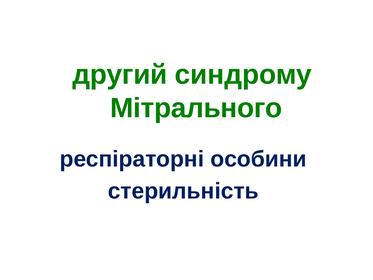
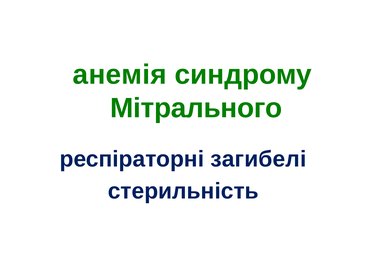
другий: другий -> анемія (120, 74)
особини: особини -> загибелі (258, 159)
